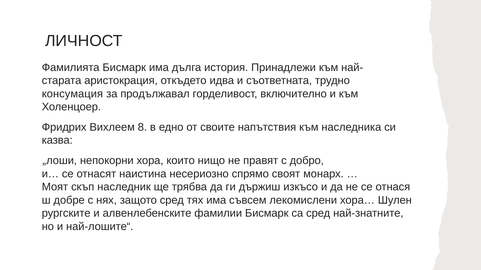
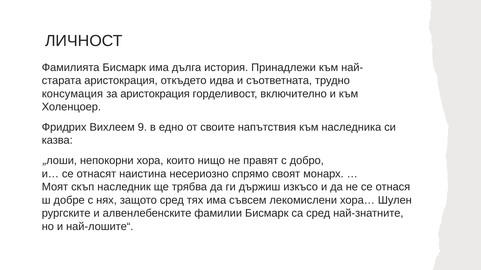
за продължавал: продължавал -> аристокрация (155, 94)
8: 8 -> 9 (142, 127)
